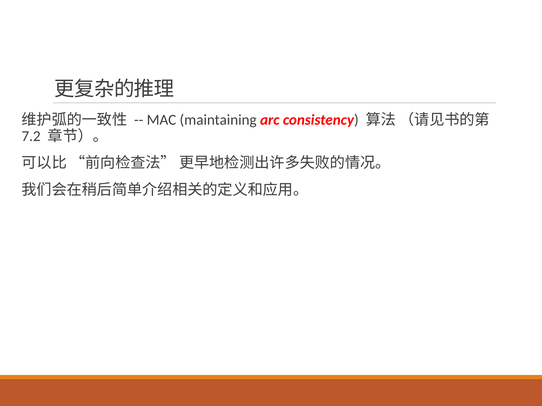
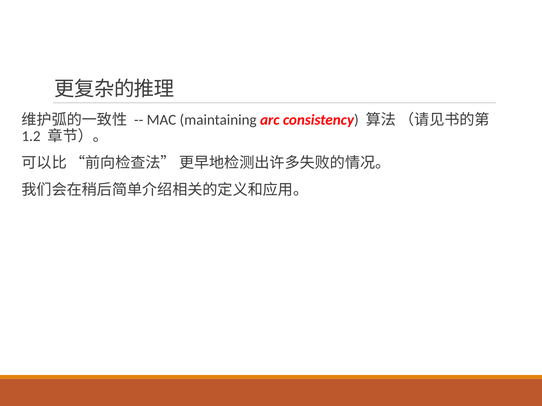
7.2: 7.2 -> 1.2 (31, 136)
